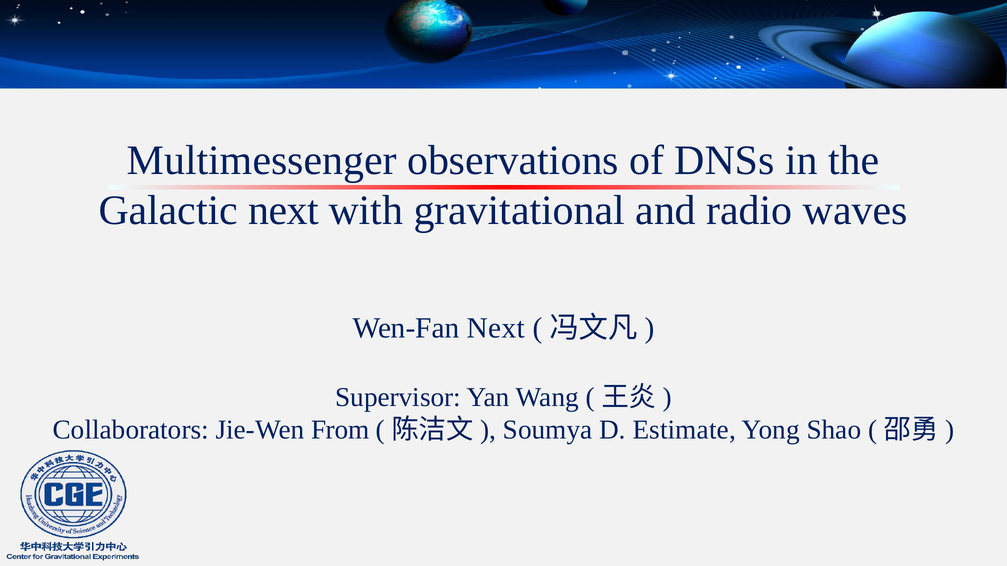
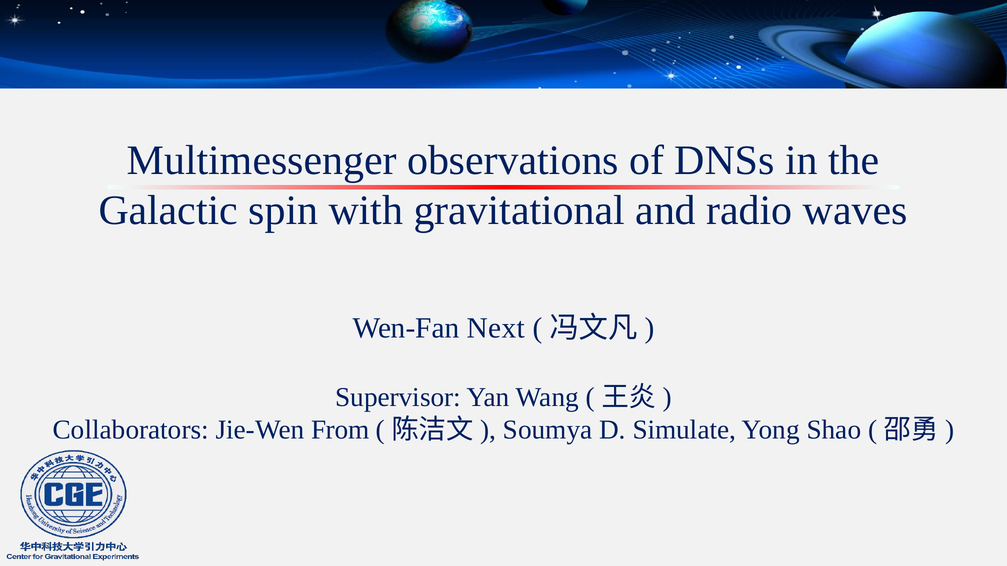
Galactic next: next -> spin (283, 211)
Estimate: Estimate -> Simulate (684, 430)
